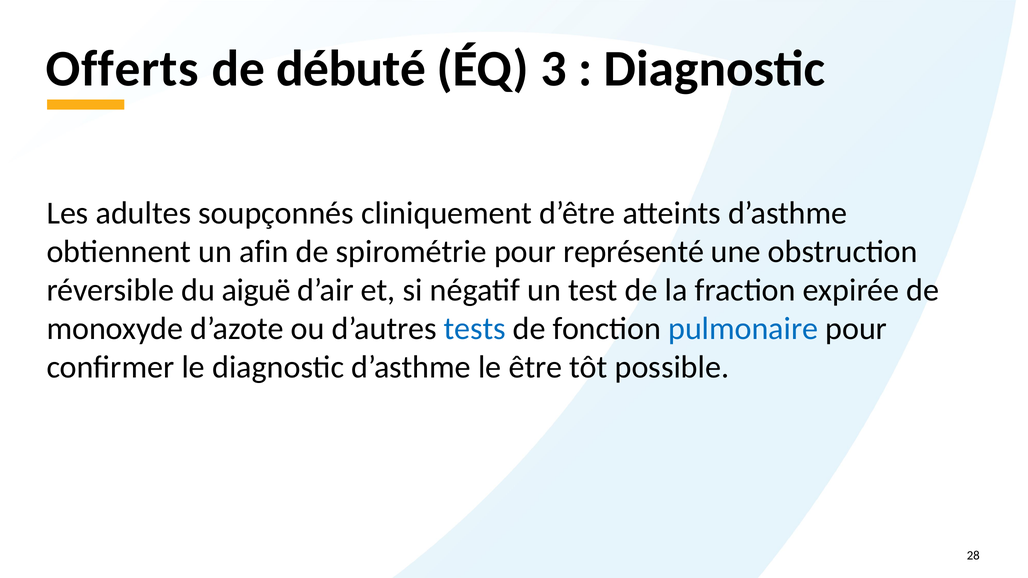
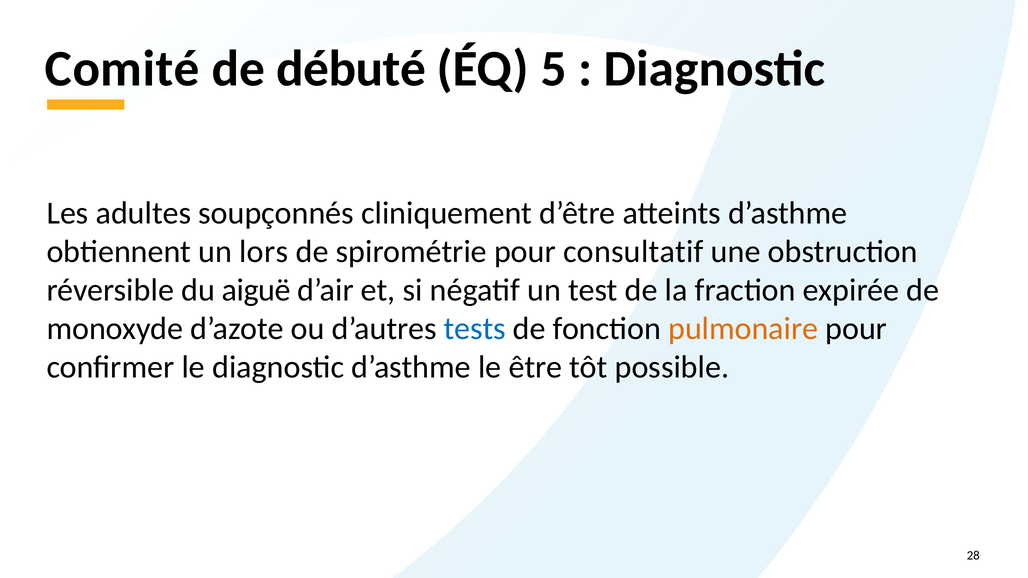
Offerts: Offerts -> Comité (122, 69)
3: 3 -> 5 (554, 69)
afin: afin -> lors (264, 252)
représenté: représenté -> consultatif (633, 252)
pulmonaire colour: blue -> orange (743, 329)
